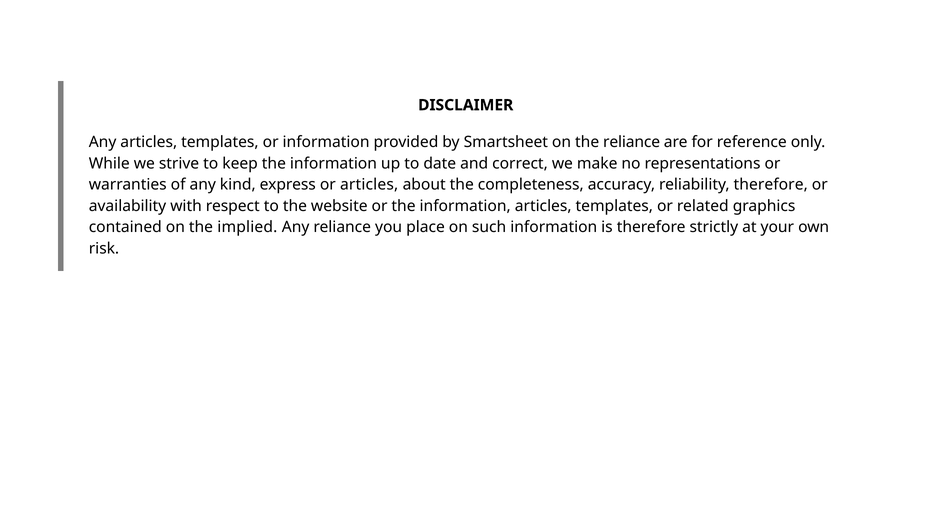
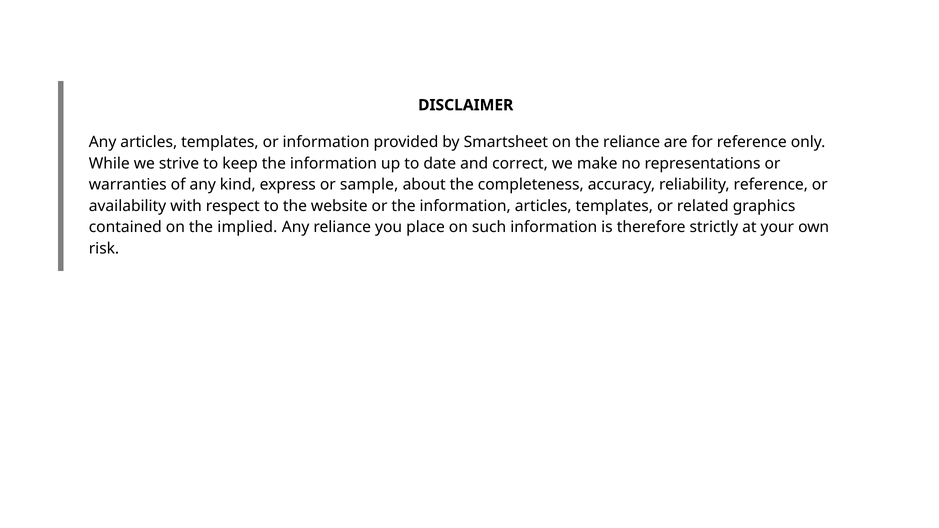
or articles: articles -> sample (369, 185)
reliability therefore: therefore -> reference (771, 185)
